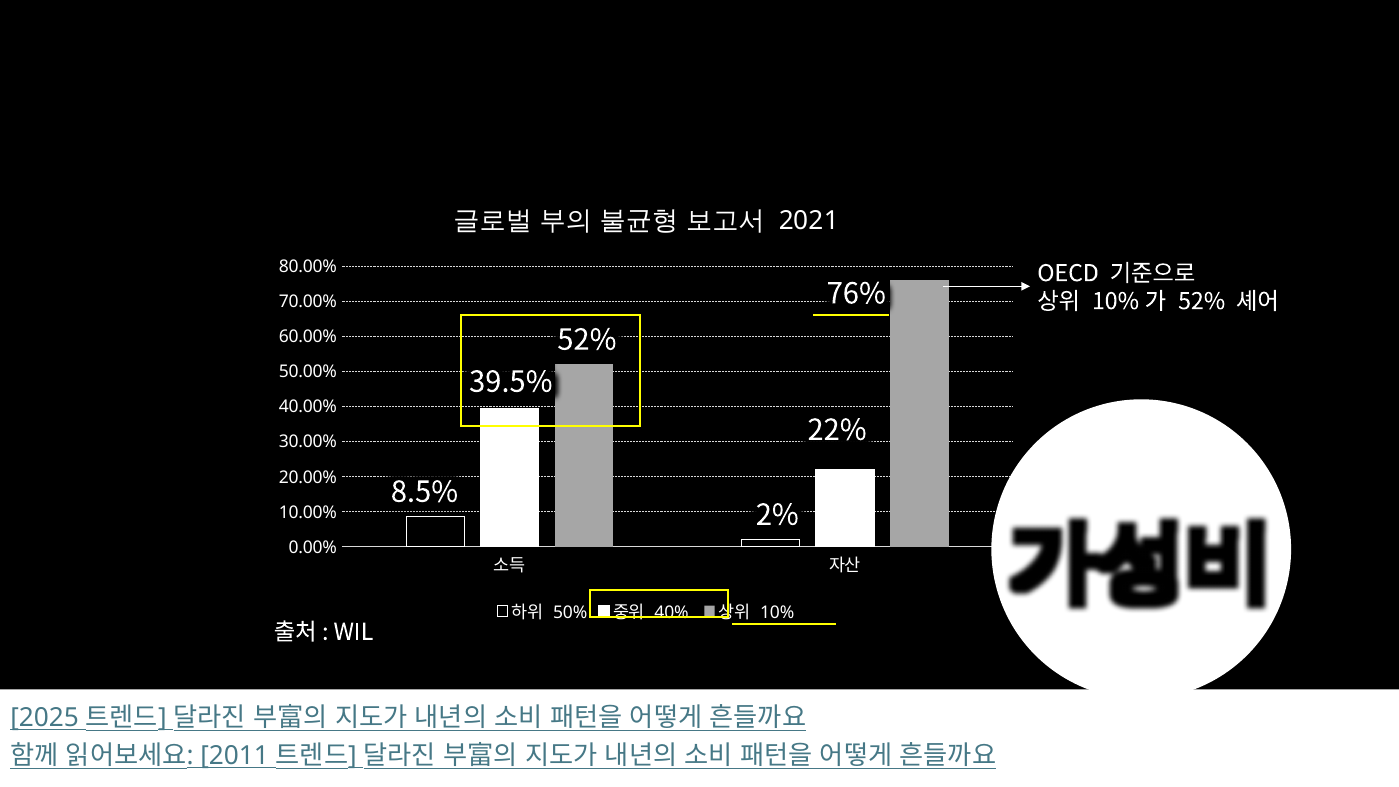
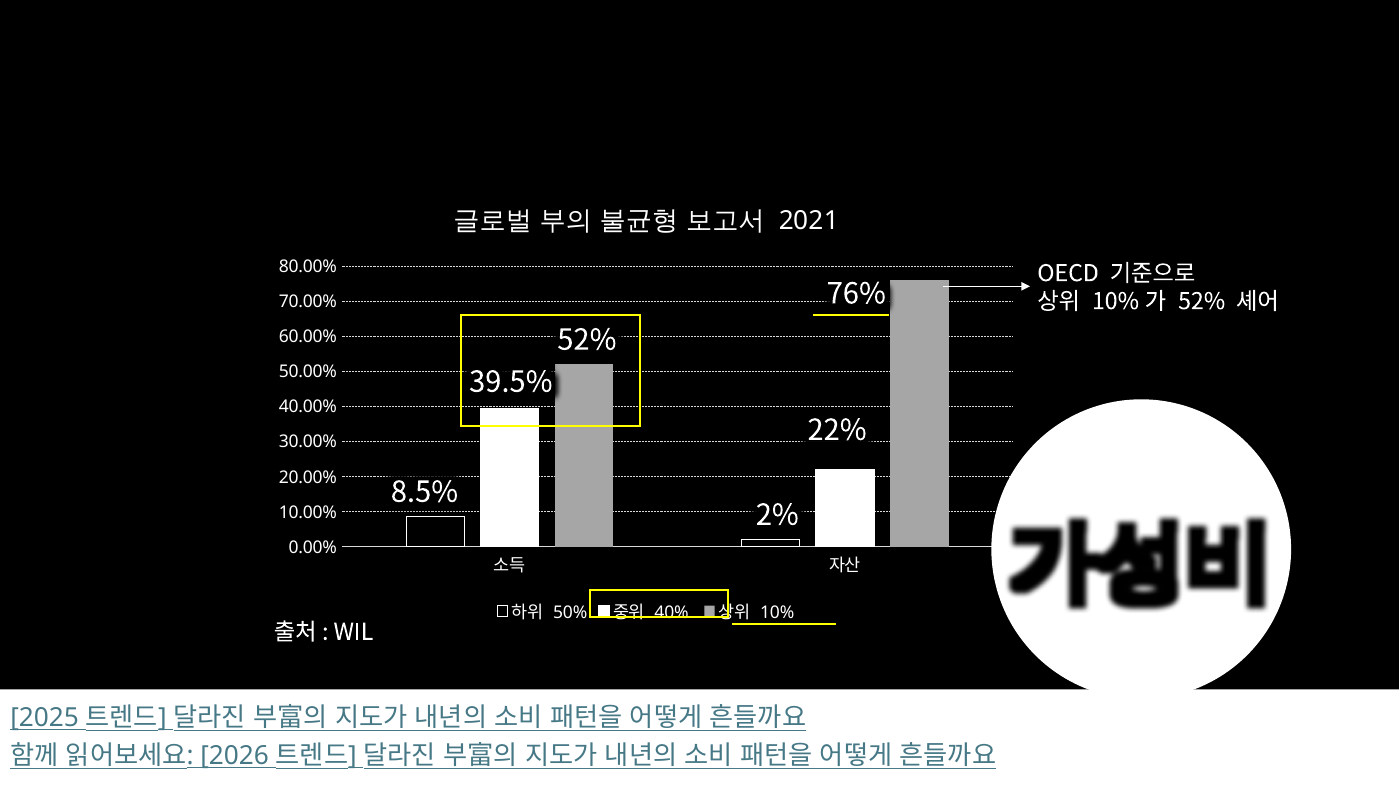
2011: 2011 -> 2026 (235, 756)
